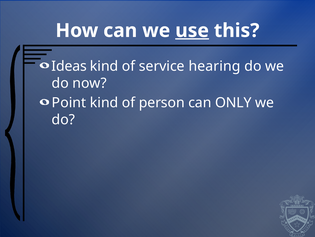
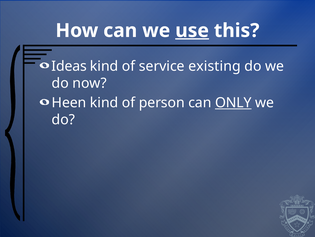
hearing: hearing -> existing (214, 66)
Point: Point -> Heen (69, 102)
ONLY underline: none -> present (233, 102)
